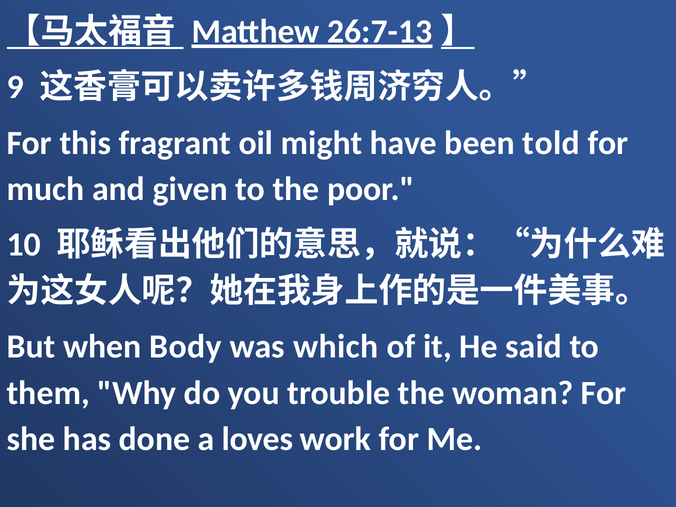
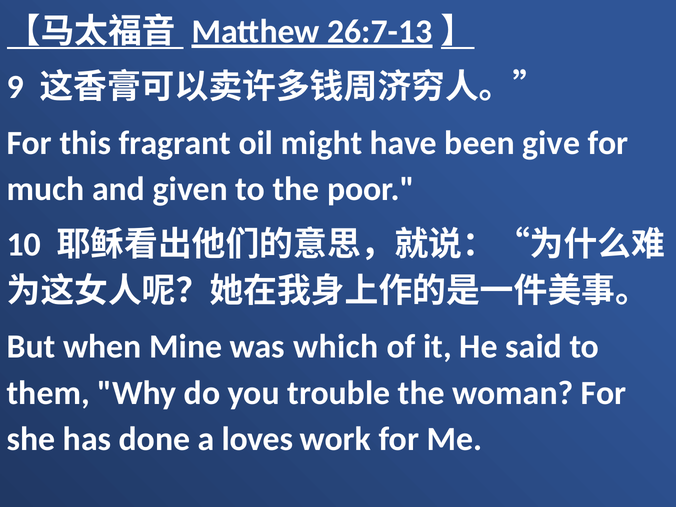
told: told -> give (551, 143)
Body: Body -> Mine (186, 347)
